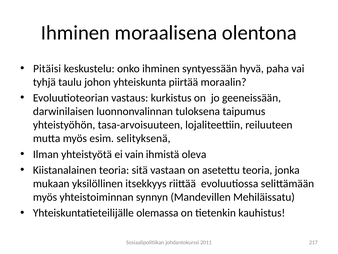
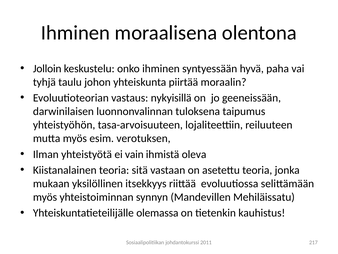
Pitäisi: Pitäisi -> Jolloin (47, 68)
kurkistus: kurkistus -> nykyisillä (171, 98)
selityksenä: selityksenä -> verotuksen (143, 138)
